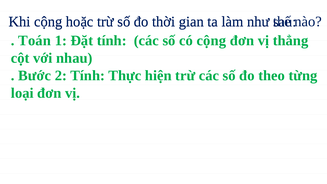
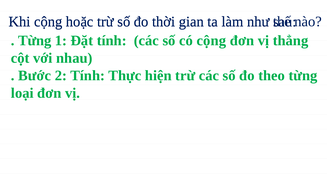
Toán: Toán -> Từng (35, 41)
